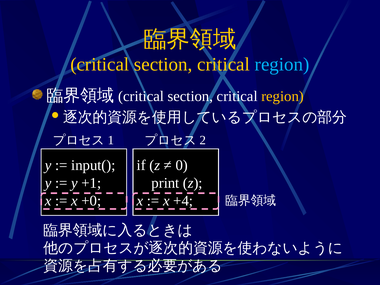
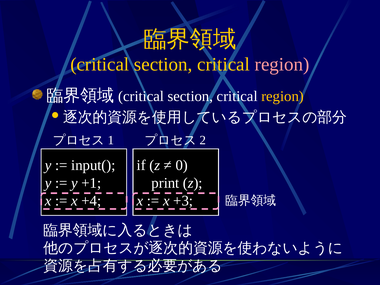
region colour: light blue -> pink (282, 64)
+0: +0 -> +4 (91, 201)
+4: +4 -> +3 (183, 201)
